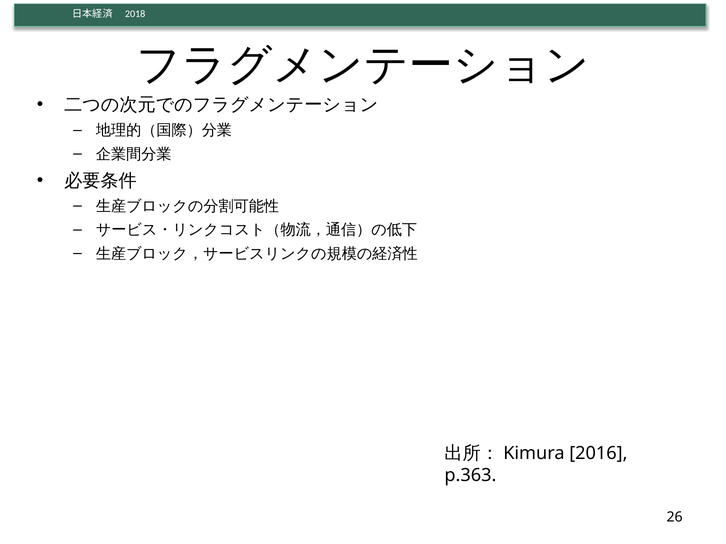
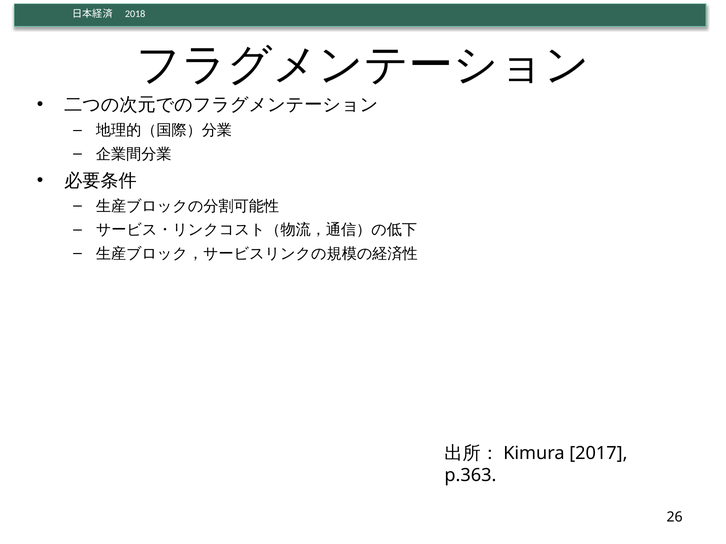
2016: 2016 -> 2017 (598, 454)
